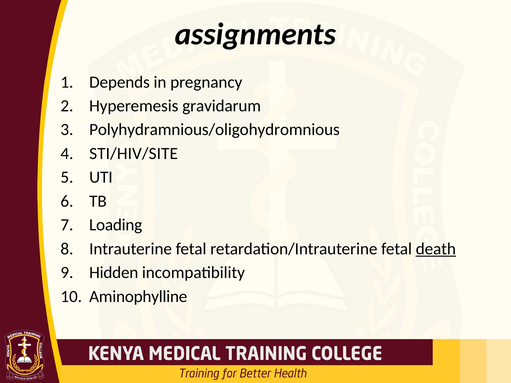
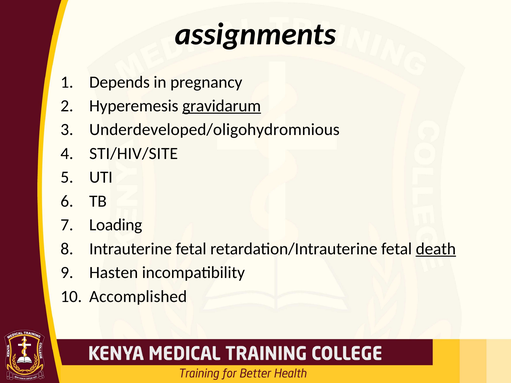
gravidarum underline: none -> present (222, 106)
Polyhydramnious/oligohydromnious: Polyhydramnious/oligohydromnious -> Underdeveloped/oligohydromnious (214, 130)
Hidden: Hidden -> Hasten (114, 273)
Aminophylline: Aminophylline -> Accomplished (138, 297)
